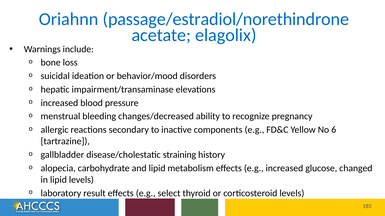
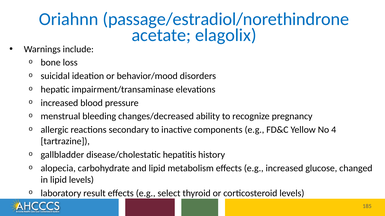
6: 6 -> 4 (334, 130)
straining: straining -> hepatitis (179, 155)
